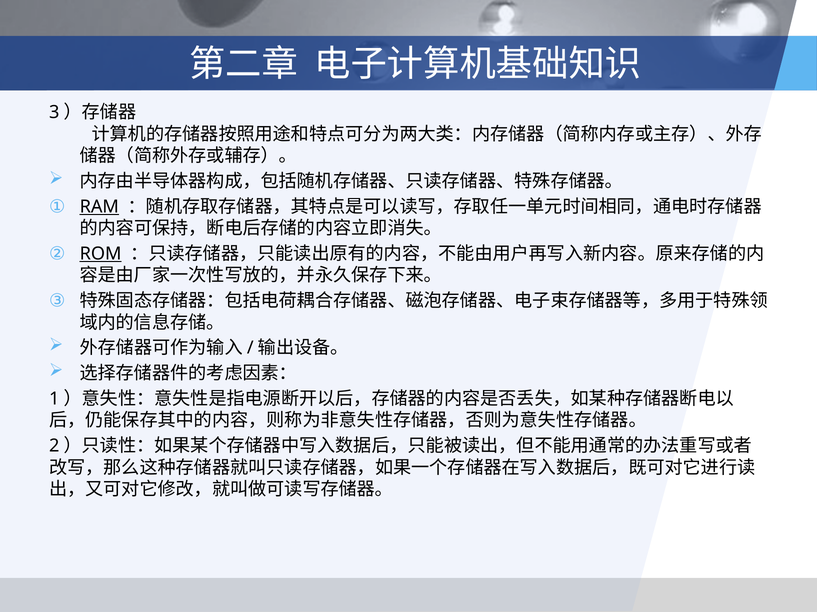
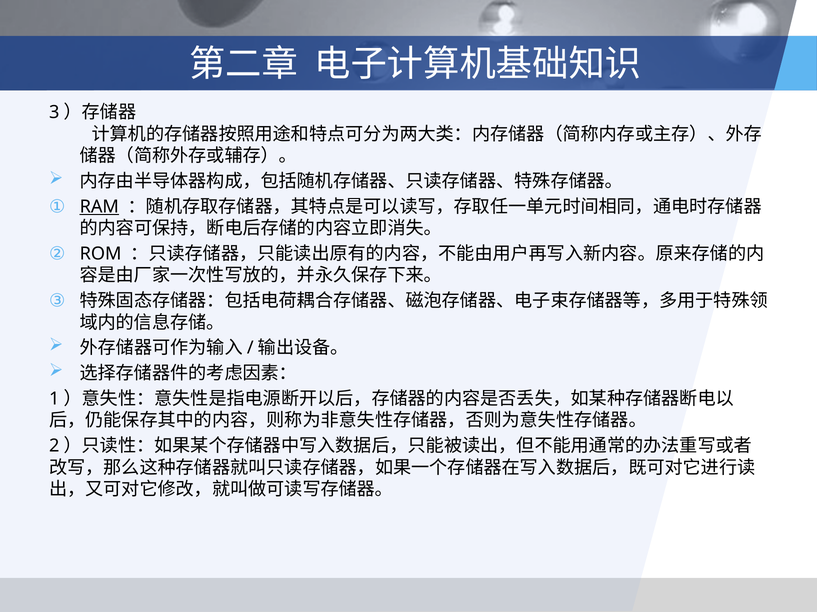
ROM underline: present -> none (101, 254)
